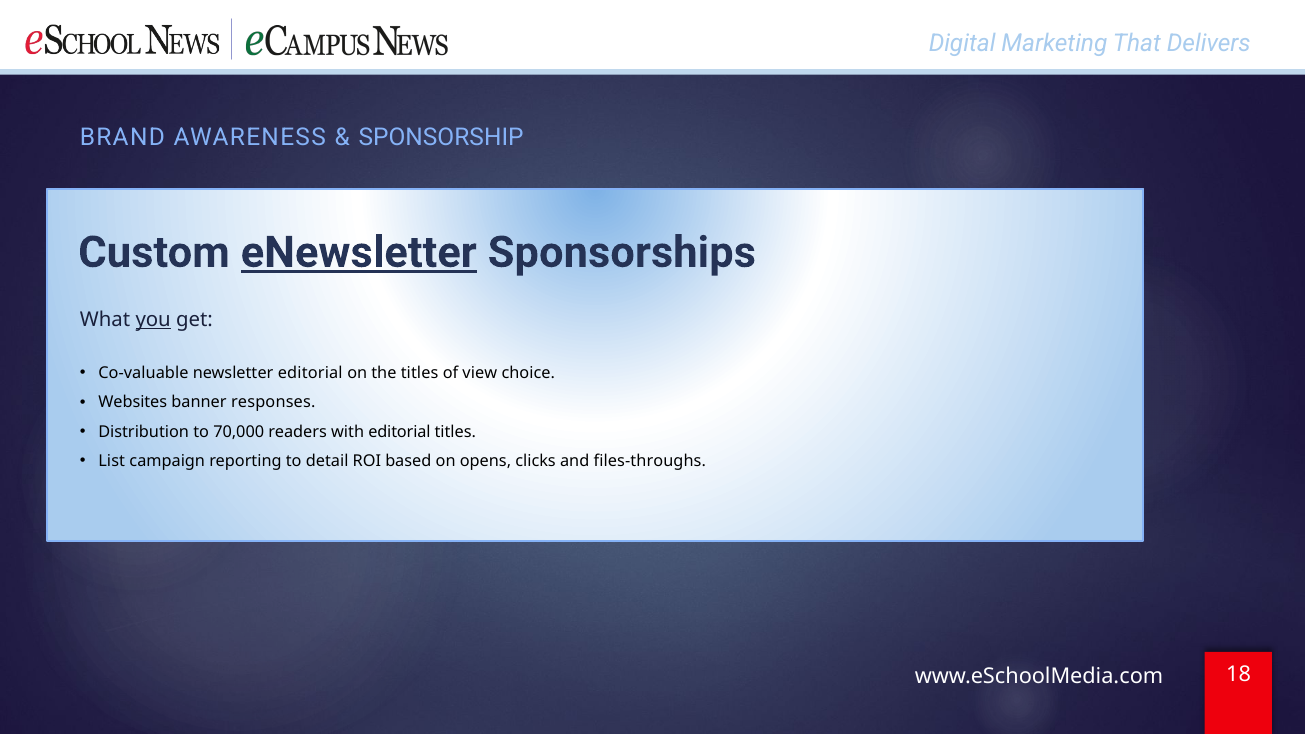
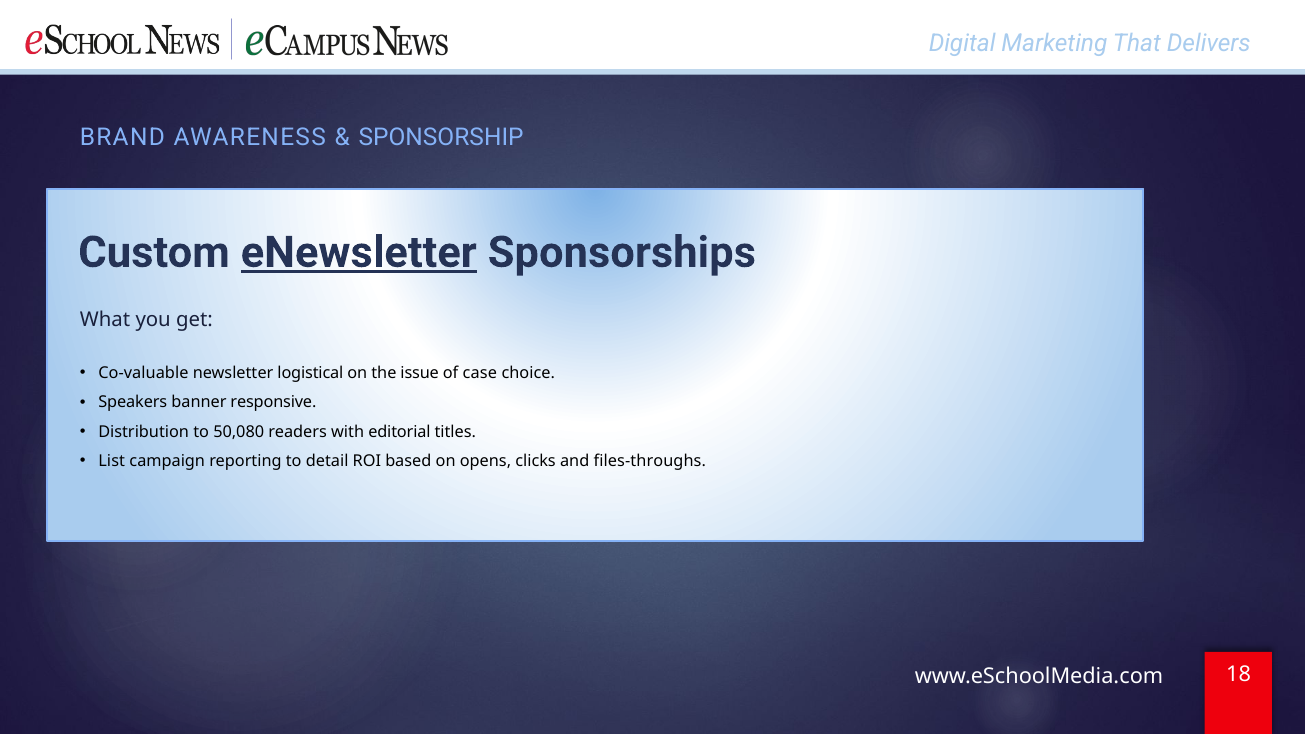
you underline: present -> none (153, 320)
newsletter editorial: editorial -> logistical (310, 373)
the titles: titles -> issue (420, 373)
view: view -> case (480, 373)
Websites: Websites -> Speakers (133, 403)
responses: responses -> responsive (273, 403)
70,000: 70,000 -> 50,080 (239, 432)
